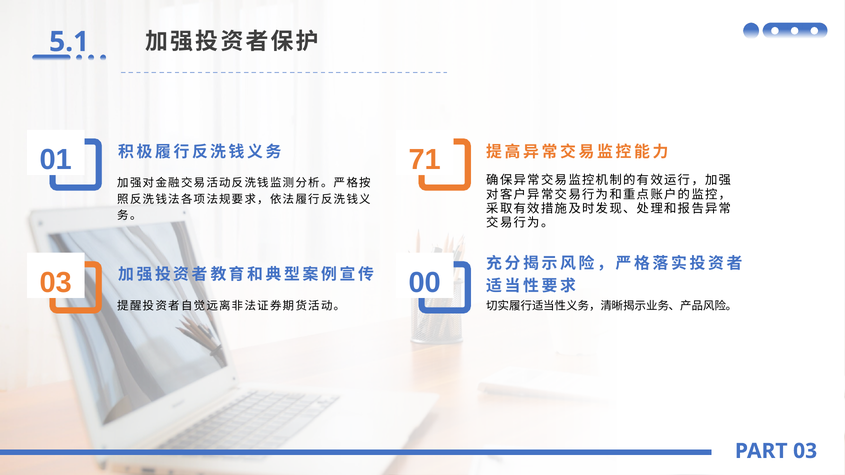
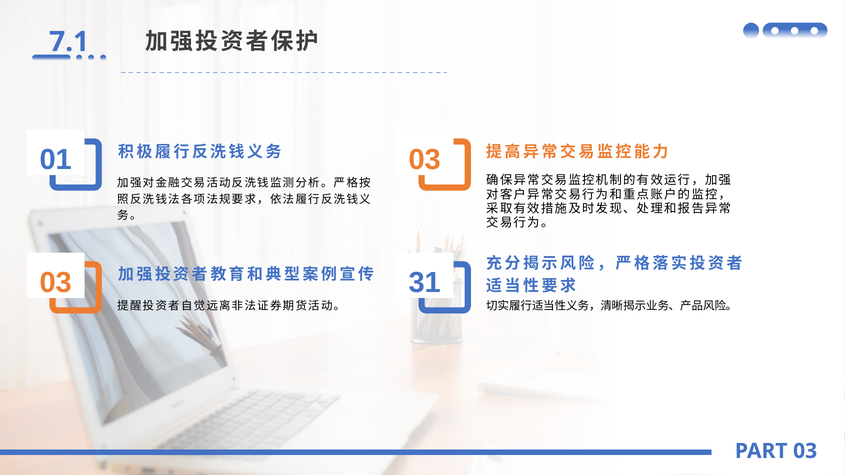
5.1: 5.1 -> 7.1 (69, 42)
71: 71 -> 03 (425, 160)
00: 00 -> 31 (425, 283)
